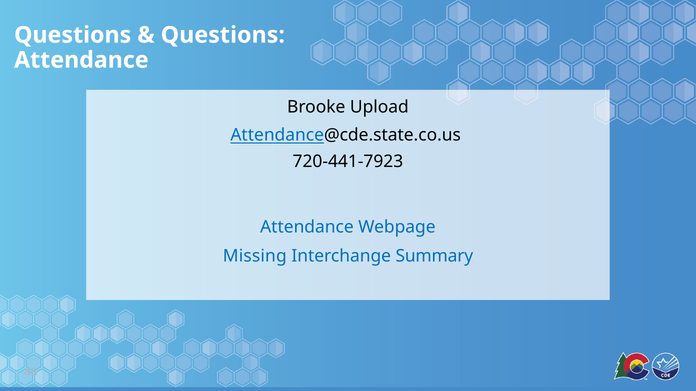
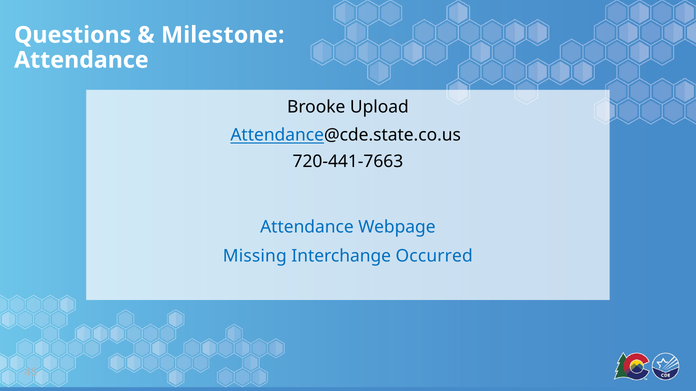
Questions: Questions -> Milestone (223, 35)
720-441-7923: 720-441-7923 -> 720-441-7663 (348, 162)
Summary: Summary -> Occurred (434, 256)
